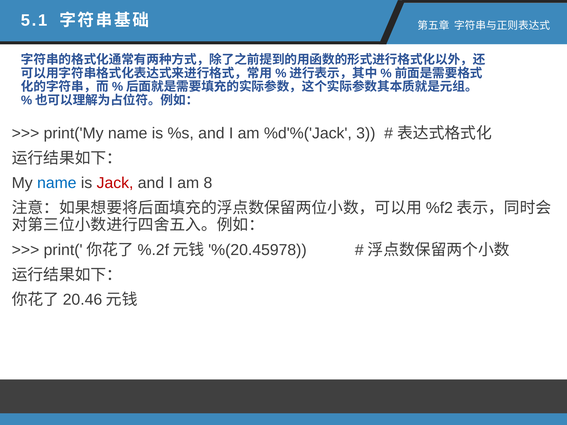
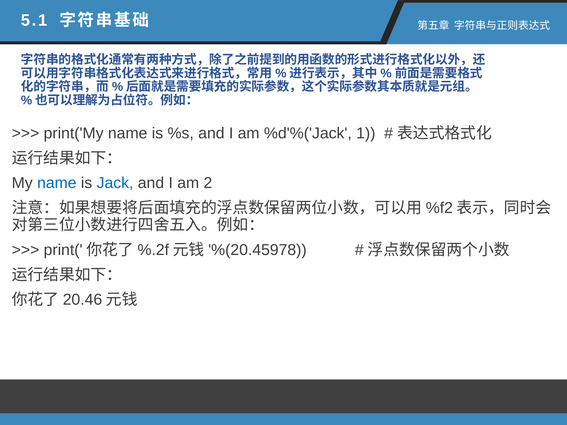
3: 3 -> 1 (366, 133)
Jack colour: red -> blue (115, 183)
8: 8 -> 2 (208, 183)
